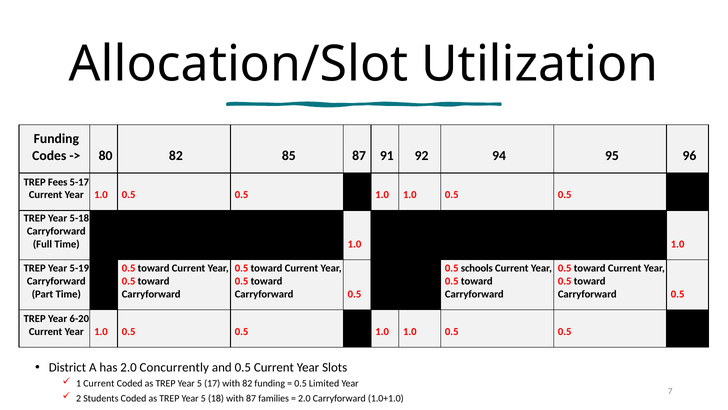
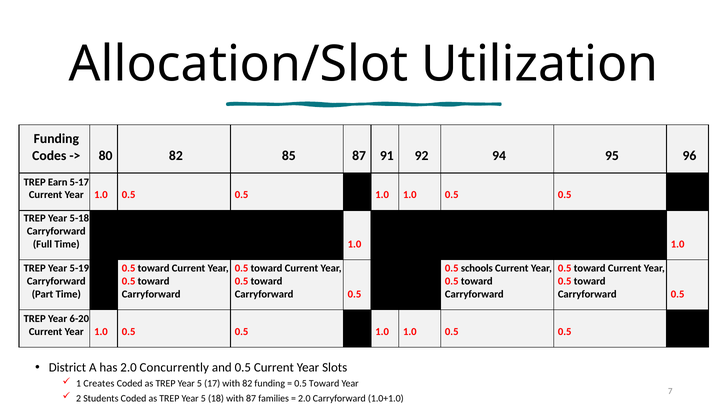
Fees: Fees -> Earn (58, 182)
1 Current: Current -> Creates (99, 383)
Limited: Limited -> Toward (324, 383)
